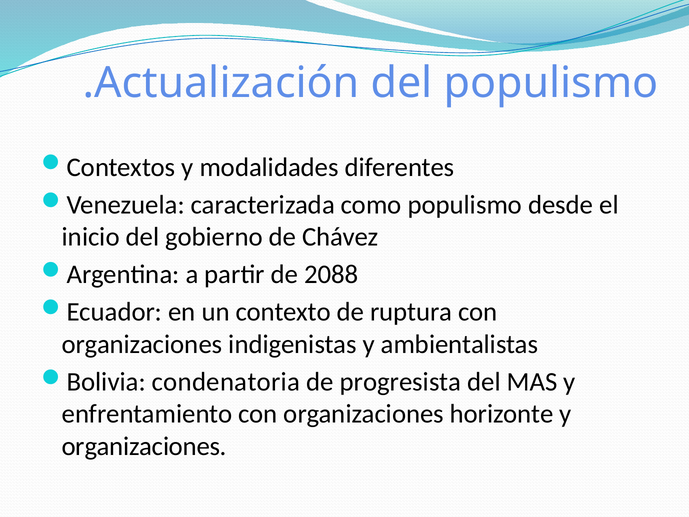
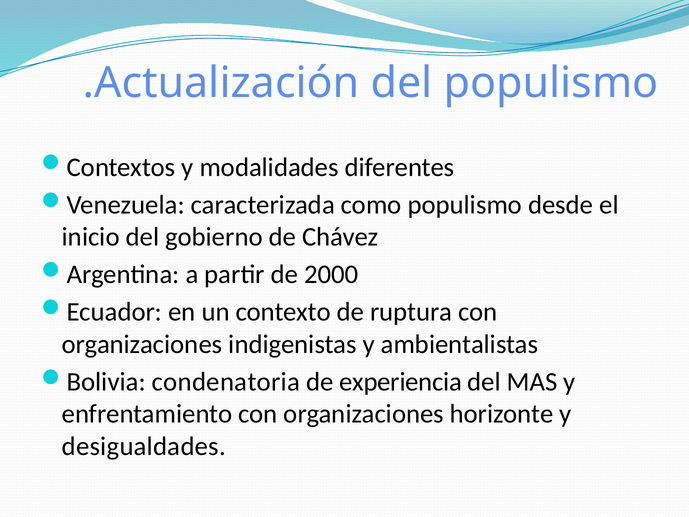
2088: 2088 -> 2000 (331, 274)
progresista: progresista -> experiencia (401, 382)
organizaciones: organizaciones -> desigualdades (144, 446)
